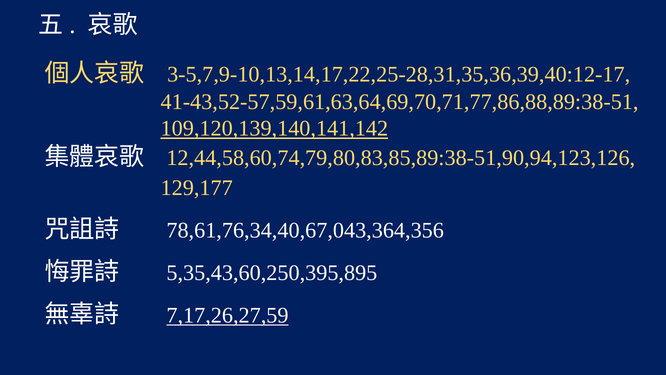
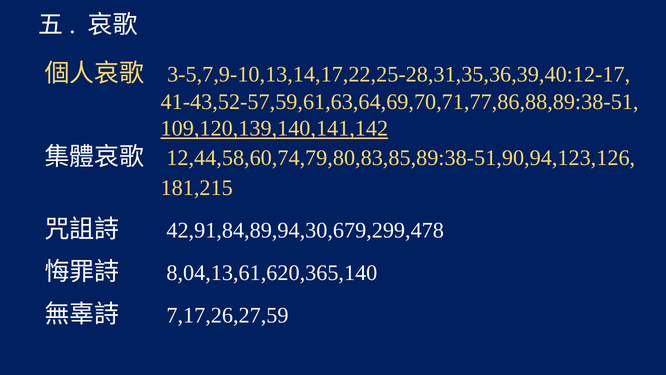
129,177: 129,177 -> 181,215 (197, 188)
78,61,76,34,40,67,043,364,356: 78,61,76,34,40,67,043,364,356 -> 42,91,84,89,94,30,679,299,478 (305, 230)
5,35,43,60,250,395,895: 5,35,43,60,250,395,895 -> 8,04,13,61,620,365,140 (272, 273)
7,17,26,27,59 underline: present -> none (227, 315)
